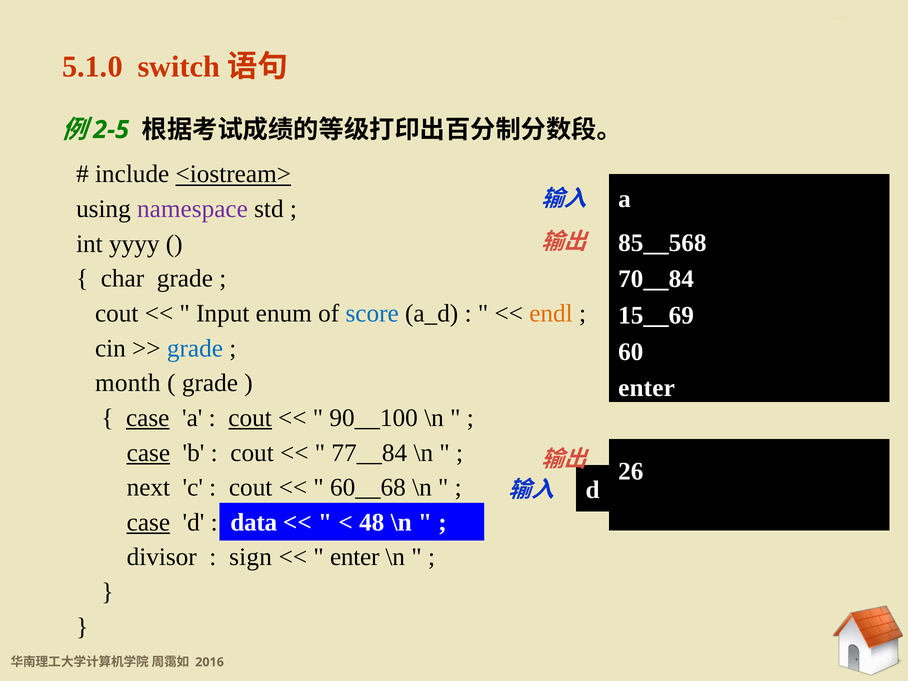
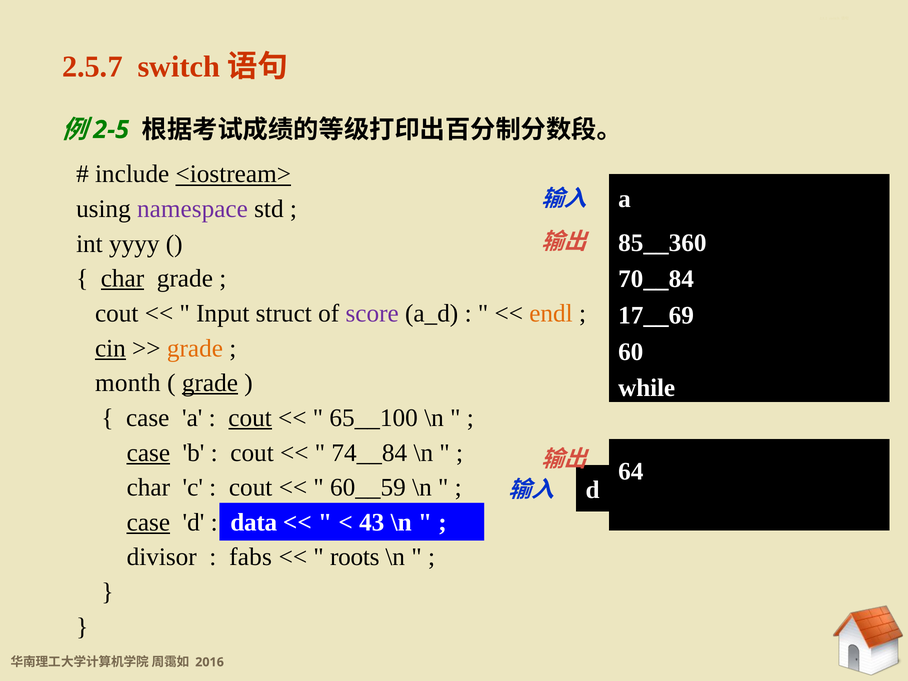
5.1.0: 5.1.0 -> 2.5.7 (92, 67)
85__568: 85__568 -> 85__360 (662, 243)
char underline: none -> present (122, 279)
enum: enum -> struct (284, 313)
score colour: blue -> purple (372, 313)
15__69: 15__69 -> 17__69 (656, 315)
cin underline: none -> present (110, 348)
grade colour: blue -> orange (195, 348)
grade underline: none -> present (210, 383)
enter: enter -> while (647, 388)
case underline: present -> none (148, 418)
90__100: 90__100 -> 65__100 (374, 418)
77__84: 77__84 -> 74__84 (369, 453)
26: 26 -> 64 (631, 471)
next: next -> char (148, 488)
60__68: 60__68 -> 60__59 (368, 488)
48: 48 -> 43 (372, 522)
sign: sign -> fabs (251, 557)
enter: enter -> roots (355, 557)
